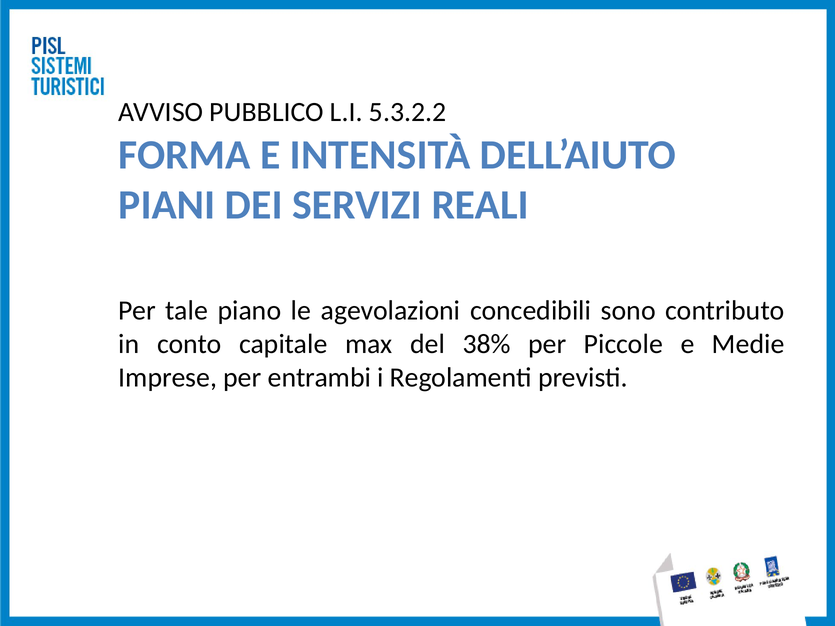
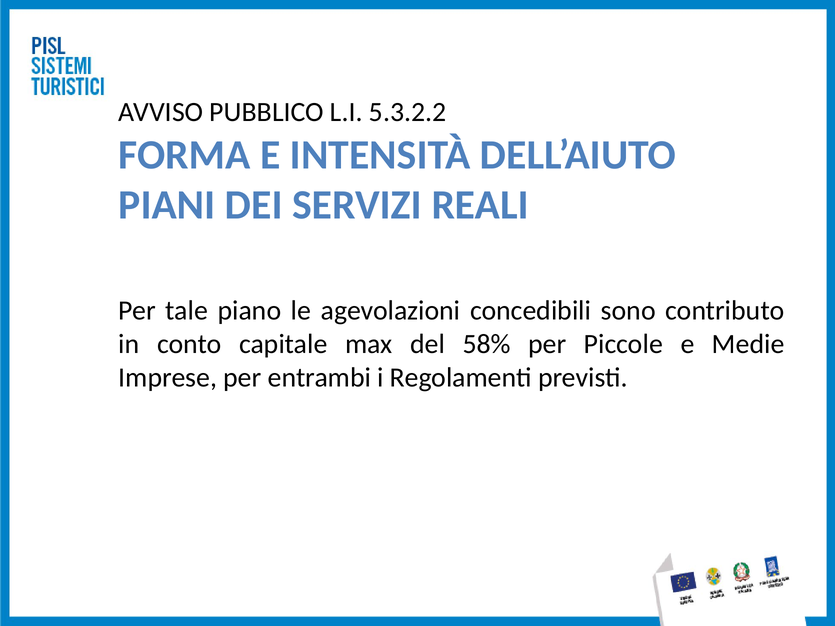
38%: 38% -> 58% (487, 344)
